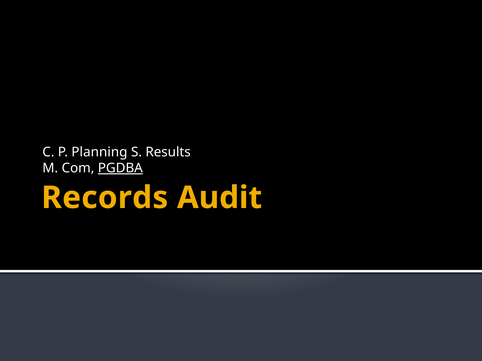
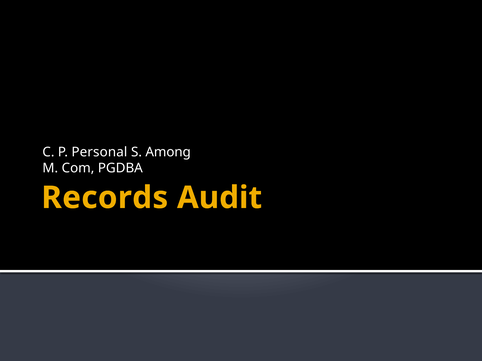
Planning: Planning -> Personal (99, 152)
Results: Results -> Among (168, 152)
PGDBA underline: present -> none (120, 168)
